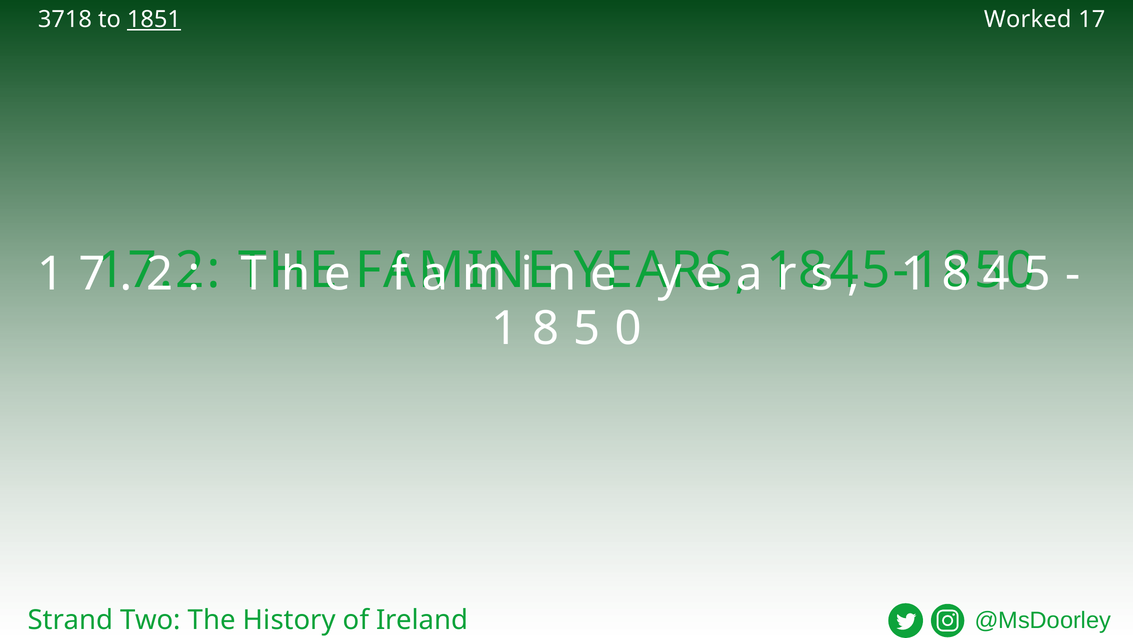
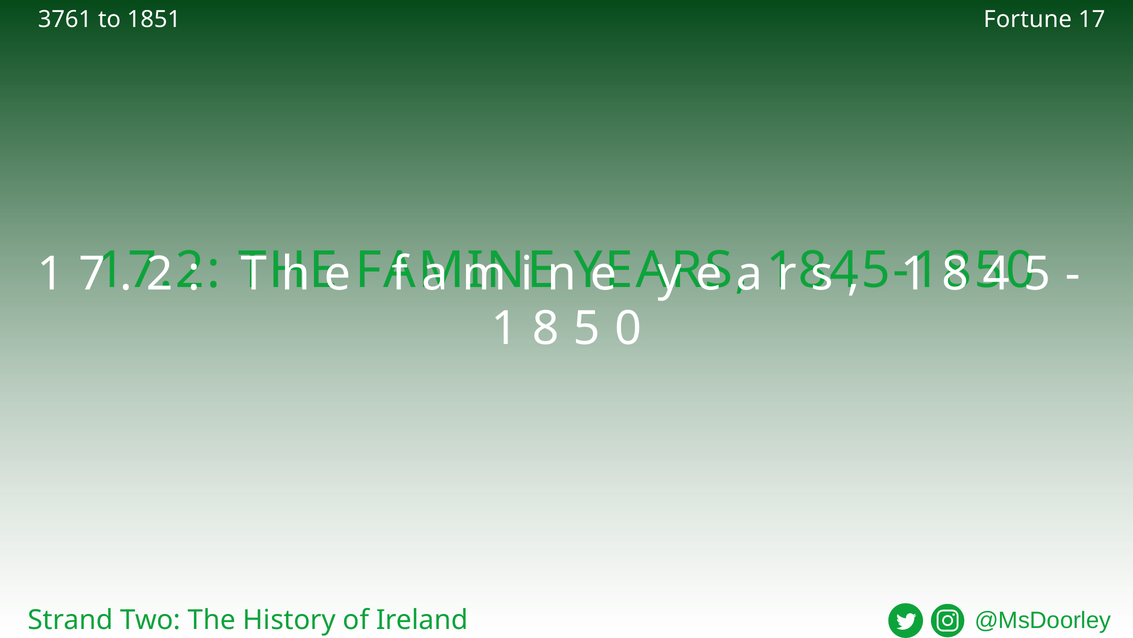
3718: 3718 -> 3761 (65, 20)
1851 underline: present -> none (154, 20)
Worked: Worked -> Fortune (1028, 20)
